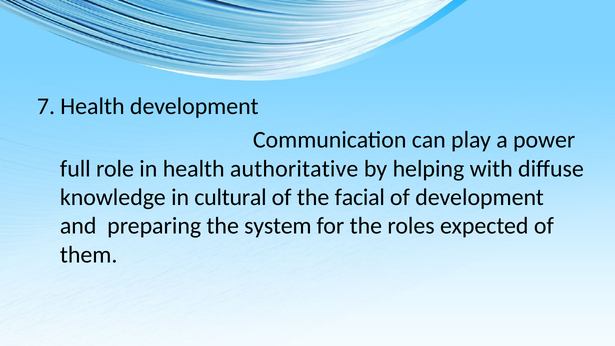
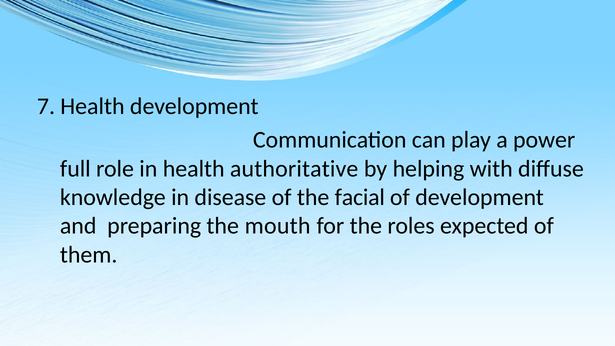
cultural: cultural -> disease (230, 197)
system: system -> mouth (278, 226)
